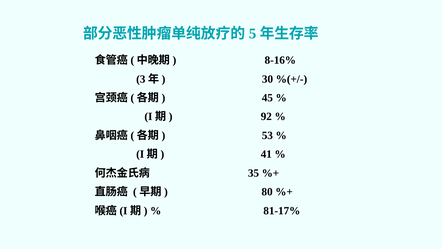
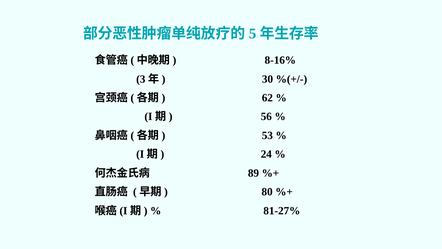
45: 45 -> 62 (267, 98)
92: 92 -> 56 (266, 116)
41: 41 -> 24 (266, 154)
35: 35 -> 89 (253, 173)
81-17%: 81-17% -> 81-27% (282, 210)
